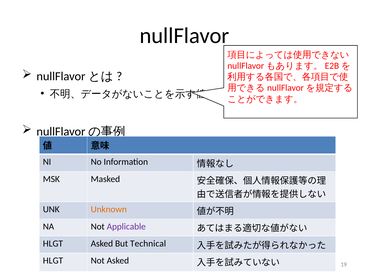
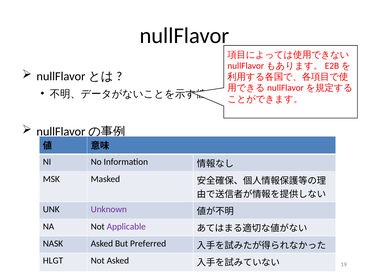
Unknown colour: orange -> purple (109, 209)
HLGT: HLGT -> NASK (53, 243)
Technical: Technical -> Preferred (148, 243)
